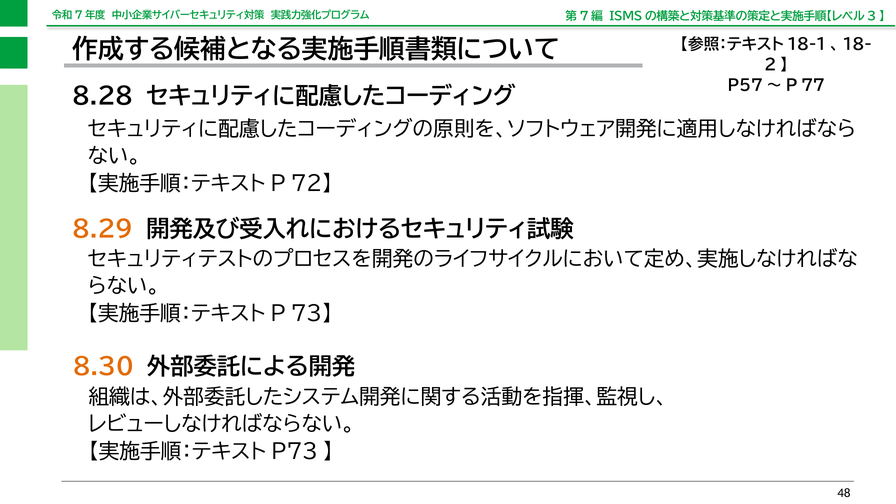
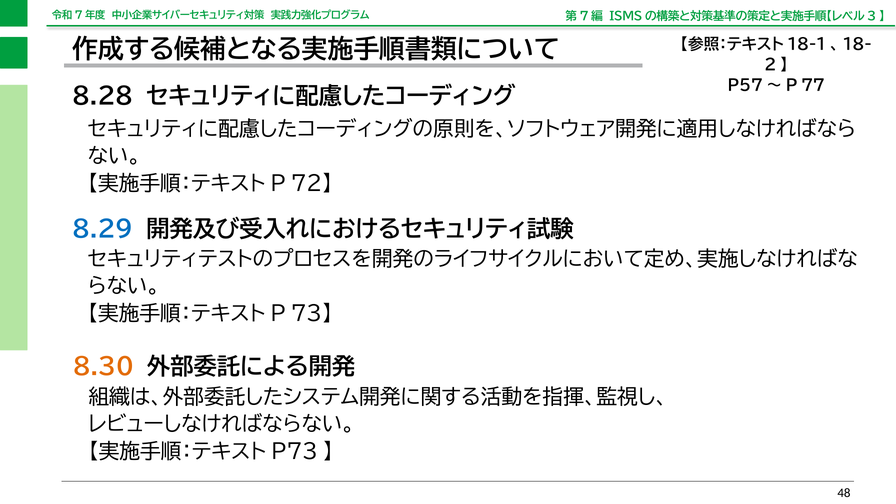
8.29 colour: orange -> blue (103, 230)
